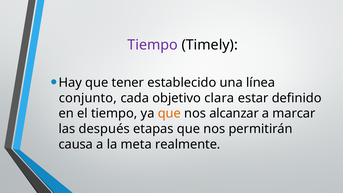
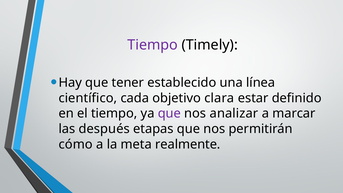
conjunto: conjunto -> científico (88, 98)
que colour: orange -> purple (169, 113)
alcanzar: alcanzar -> analizar (234, 113)
causa: causa -> cómo (76, 144)
